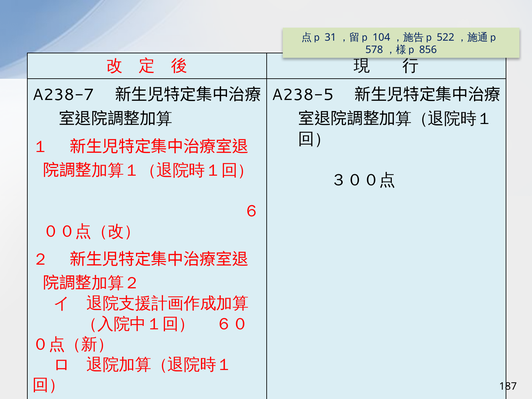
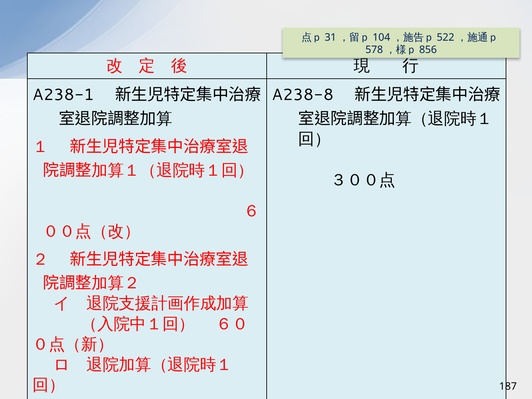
A238-7: A238-7 -> A238-1 (63, 95)
A238-5: A238-5 -> A238-8 (303, 95)
